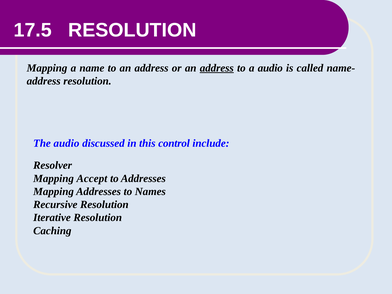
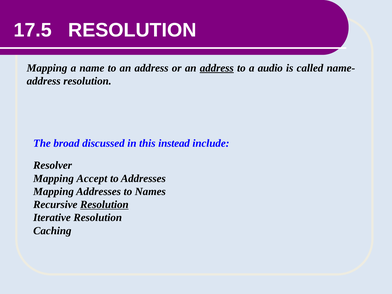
The audio: audio -> broad (66, 143)
control: control -> instead (174, 143)
Resolution underline: none -> present (104, 205)
